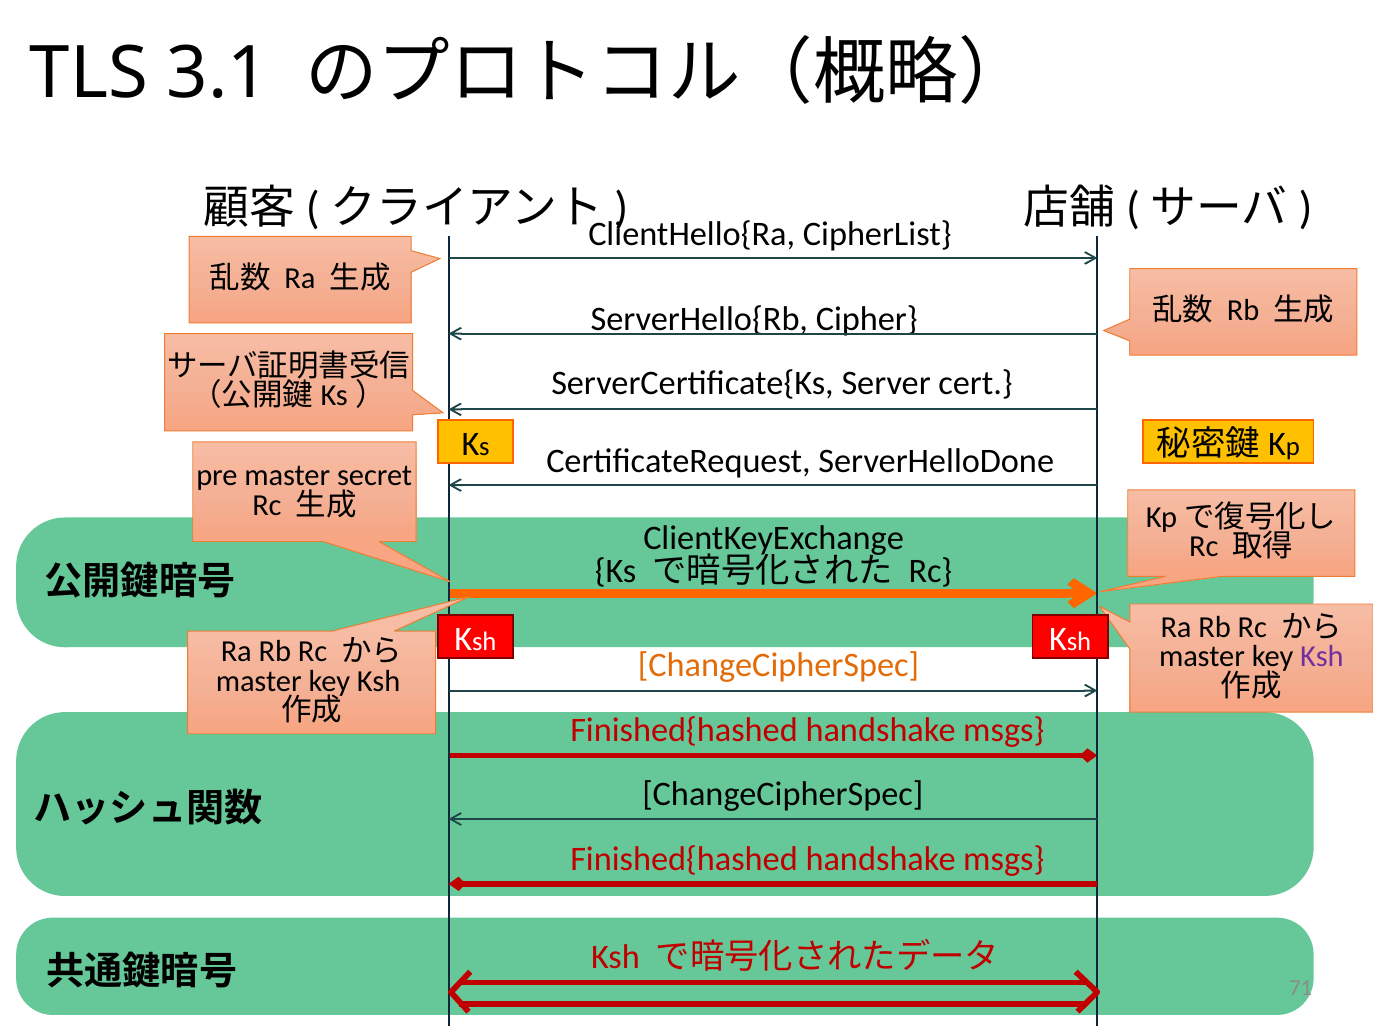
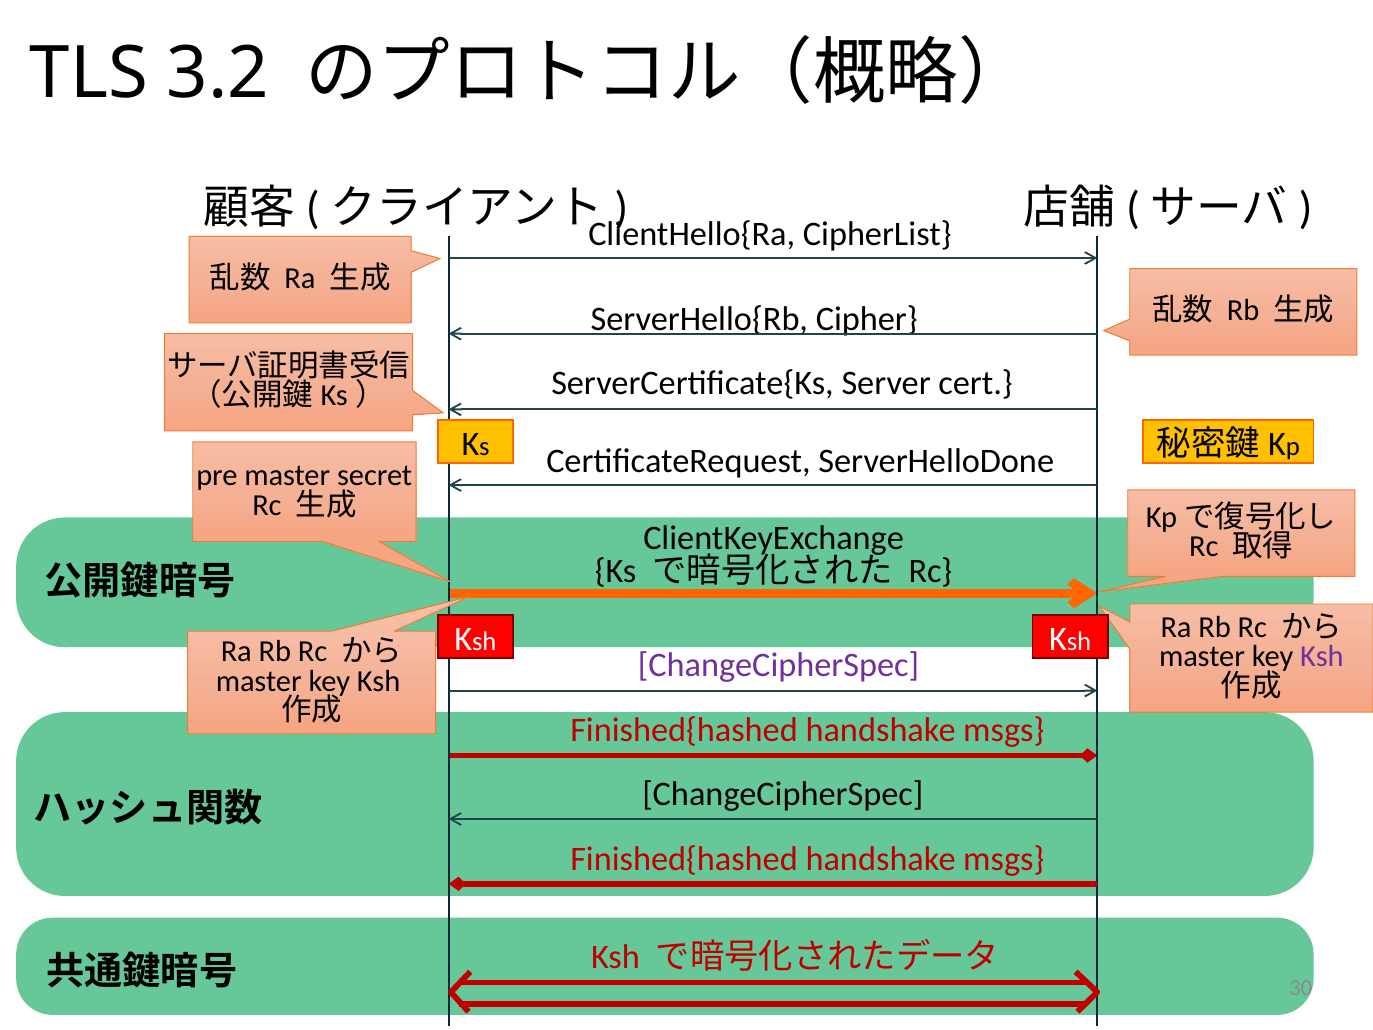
3.1: 3.1 -> 3.2 (218, 74)
ChangeCipherSpec colour: orange -> purple (778, 665)
71: 71 -> 30 (1301, 988)
